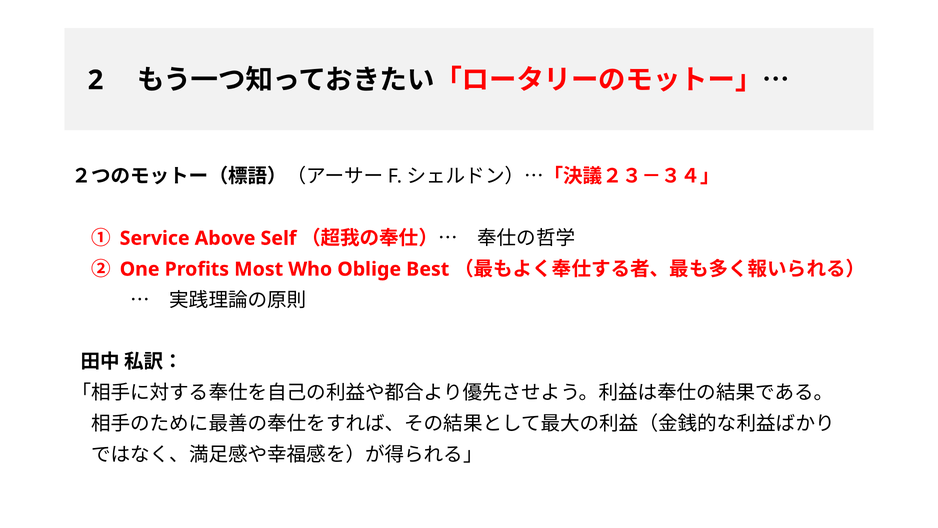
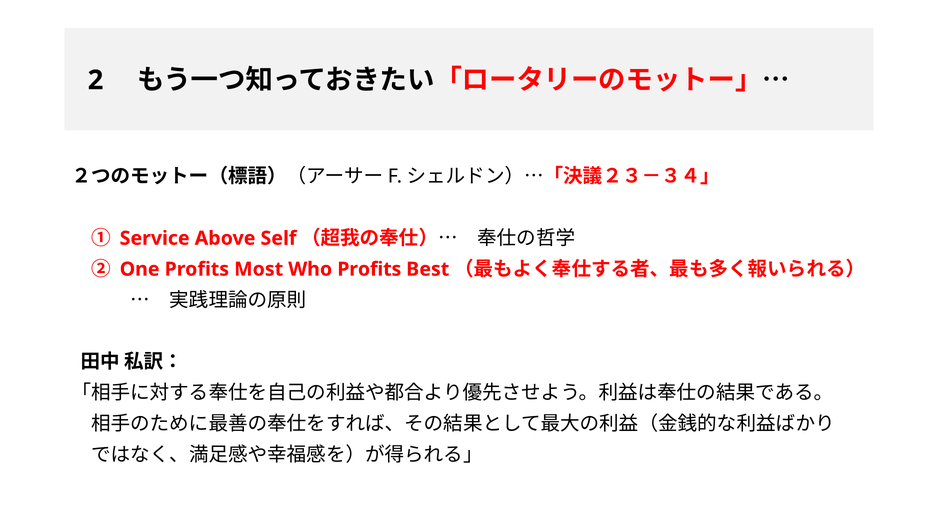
Who Oblige: Oblige -> Profits (369, 269)
